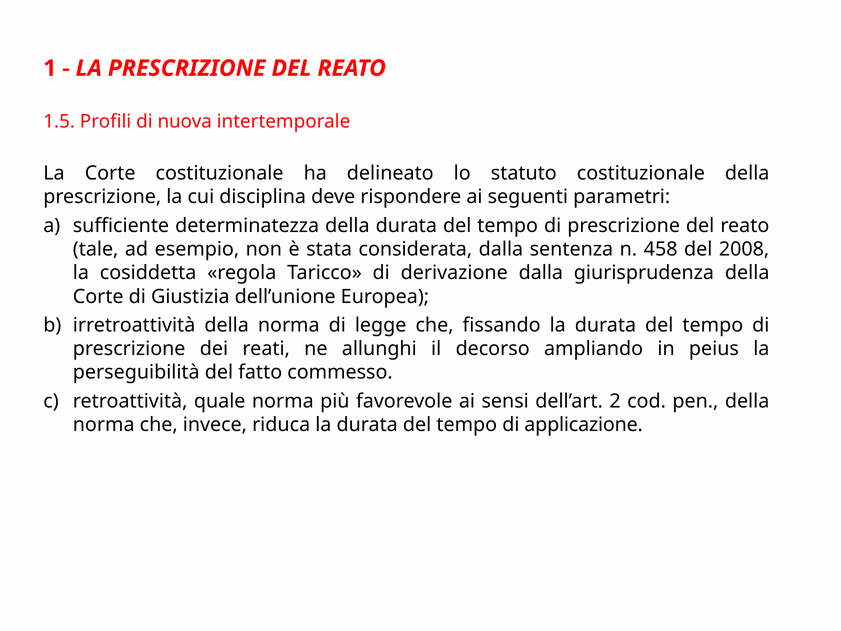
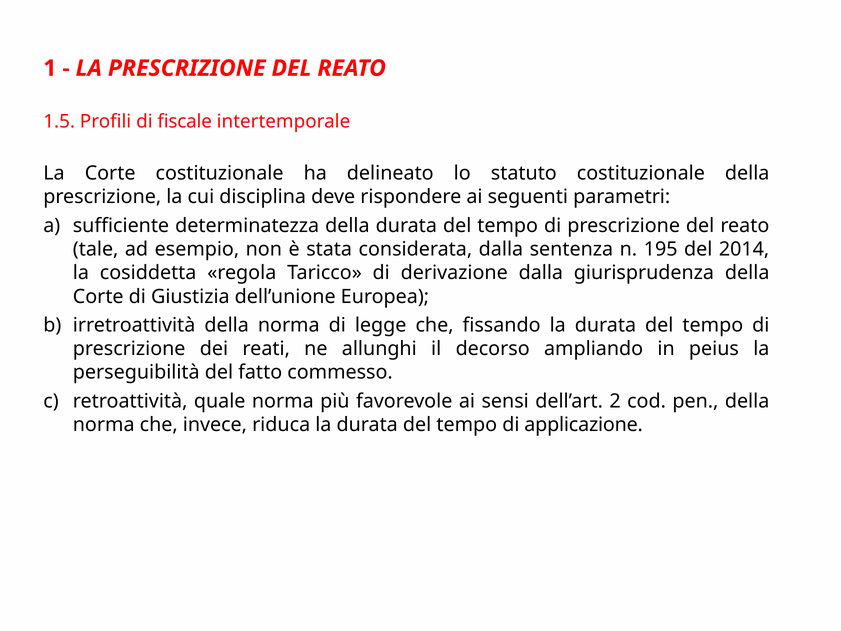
nuova: nuova -> fiscale (185, 121)
458: 458 -> 195 (661, 249)
2008: 2008 -> 2014 (744, 249)
